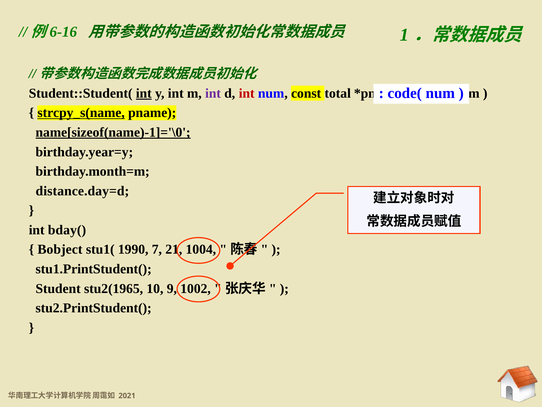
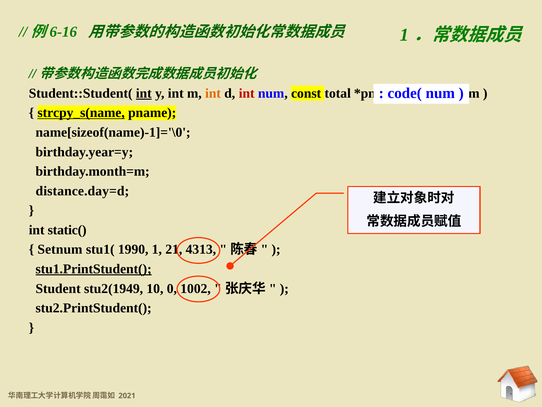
int colour: purple -> orange (213, 93)
name[sizeof(name)-1]='\0 underline: present -> none (113, 132)
bday(: bday( -> static( (67, 230)
Bobject: Bobject -> Setnum (60, 249)
7: 7 -> 1 (157, 249)
1004: 1004 -> 4313 (201, 249)
stu1.PrintStudent( underline: none -> present (94, 269)
stu2(1965: stu2(1965 -> stu2(1949 (114, 288)
9: 9 -> 0 (172, 288)
